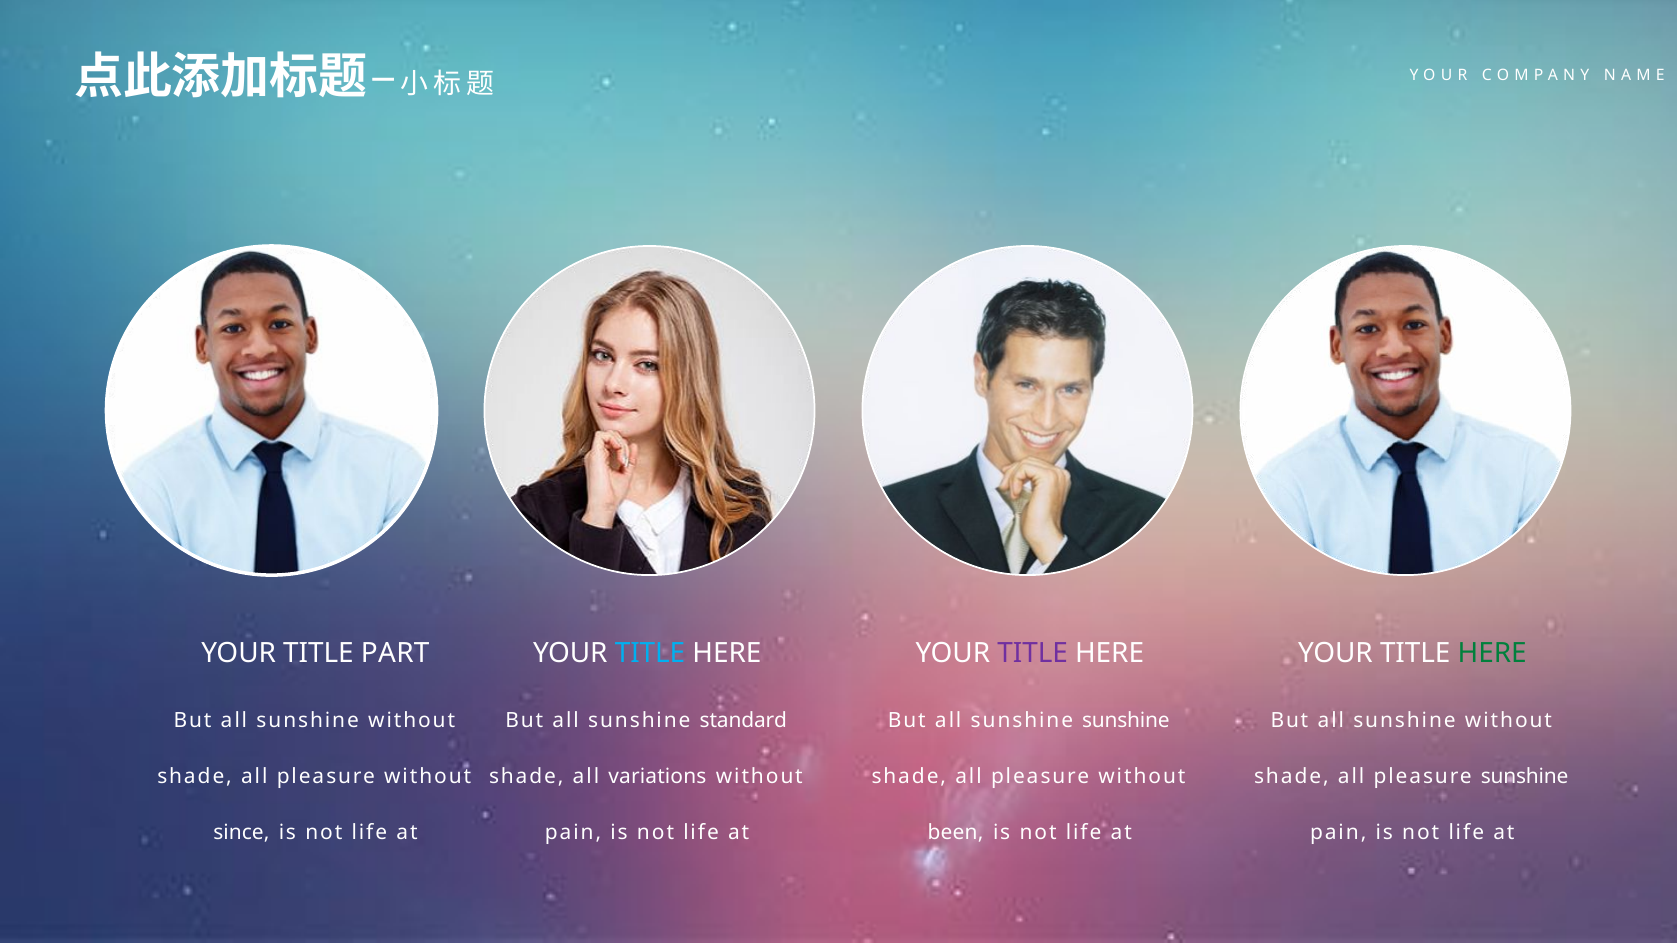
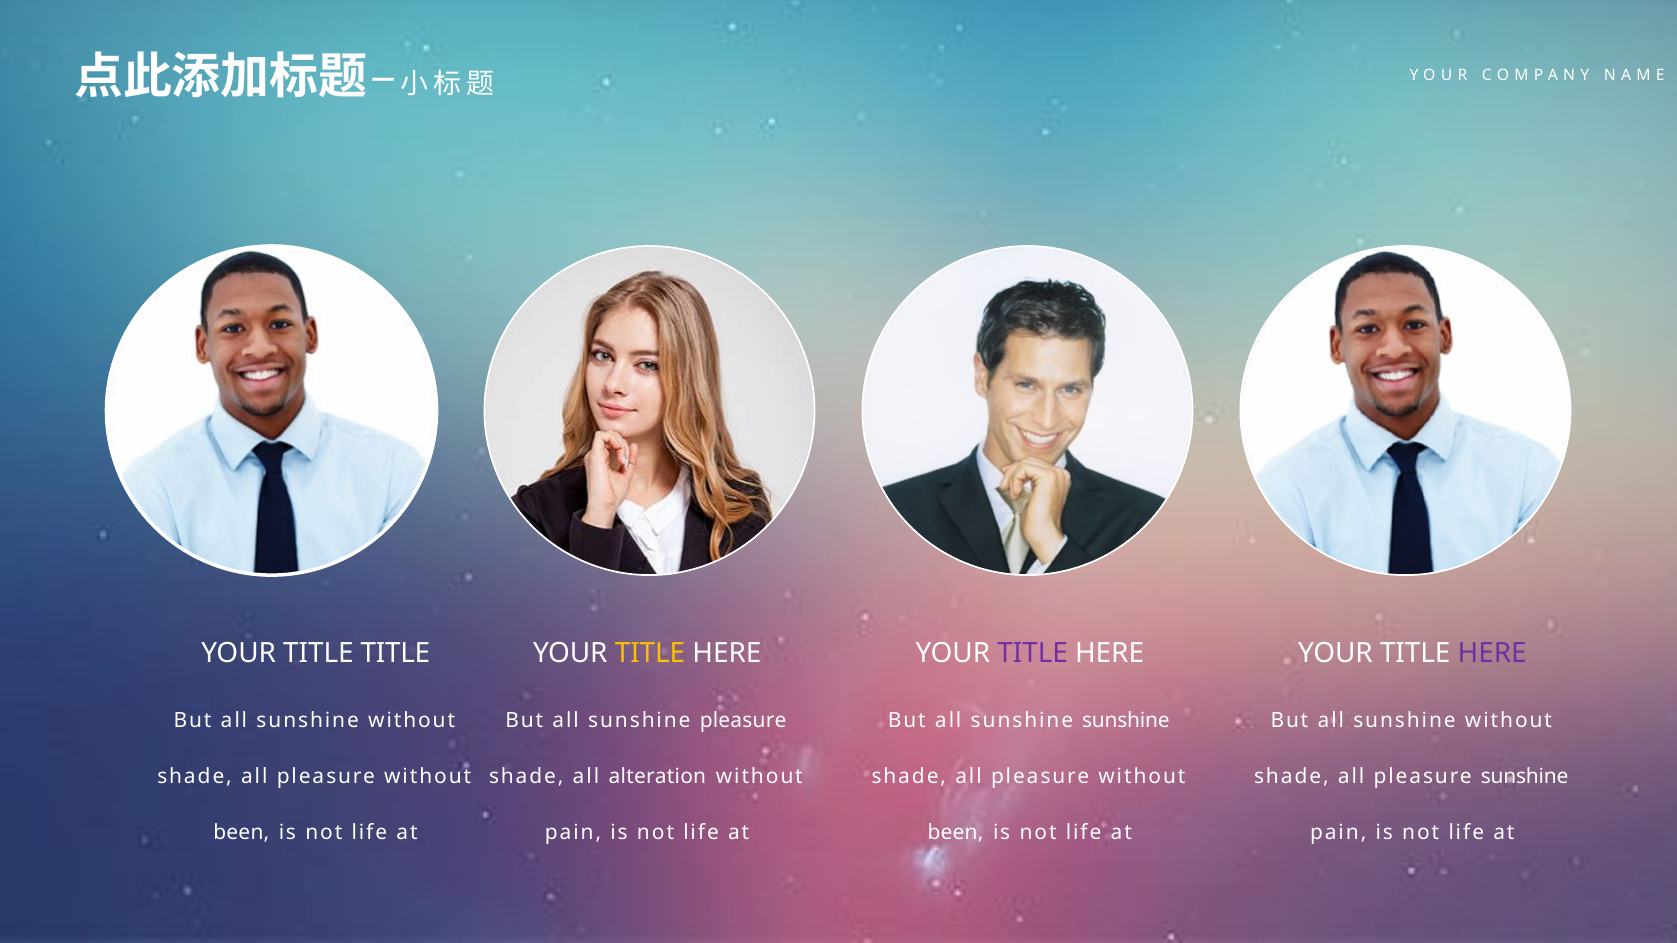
TITLE PART: PART -> TITLE (395, 654)
TITLE colour: light blue -> yellow (650, 654)
HERE colour: green -> purple (1492, 654)
sunshine standard: standard -> pleasure (743, 721)
variations: variations -> alteration (657, 777)
since: since -> been (241, 833)
